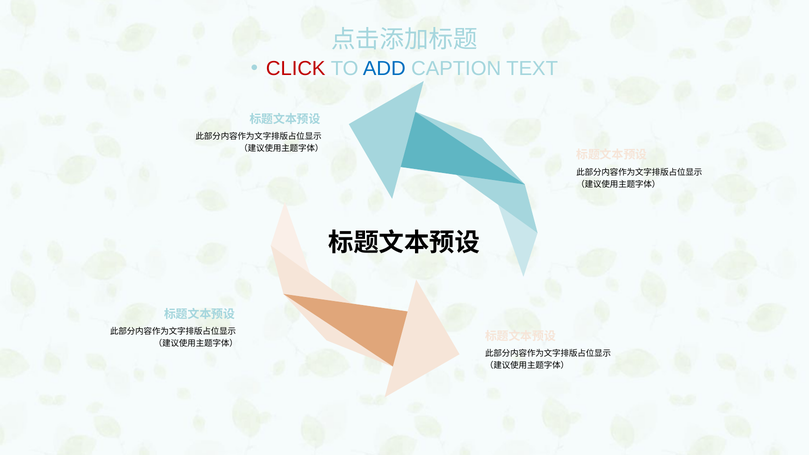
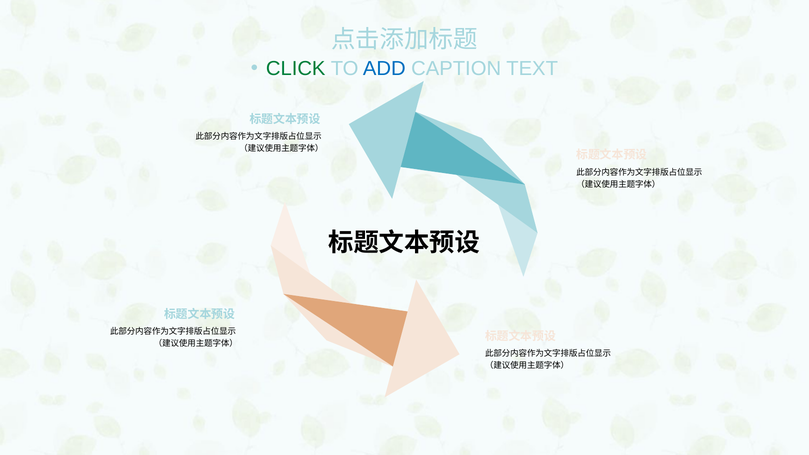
CLICK colour: red -> green (296, 69)
